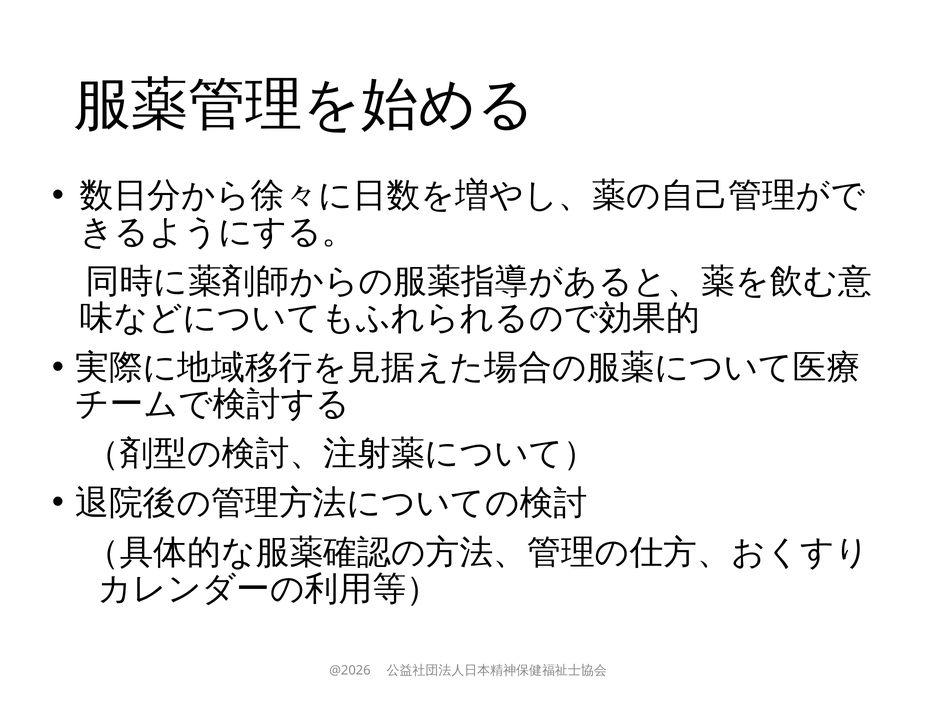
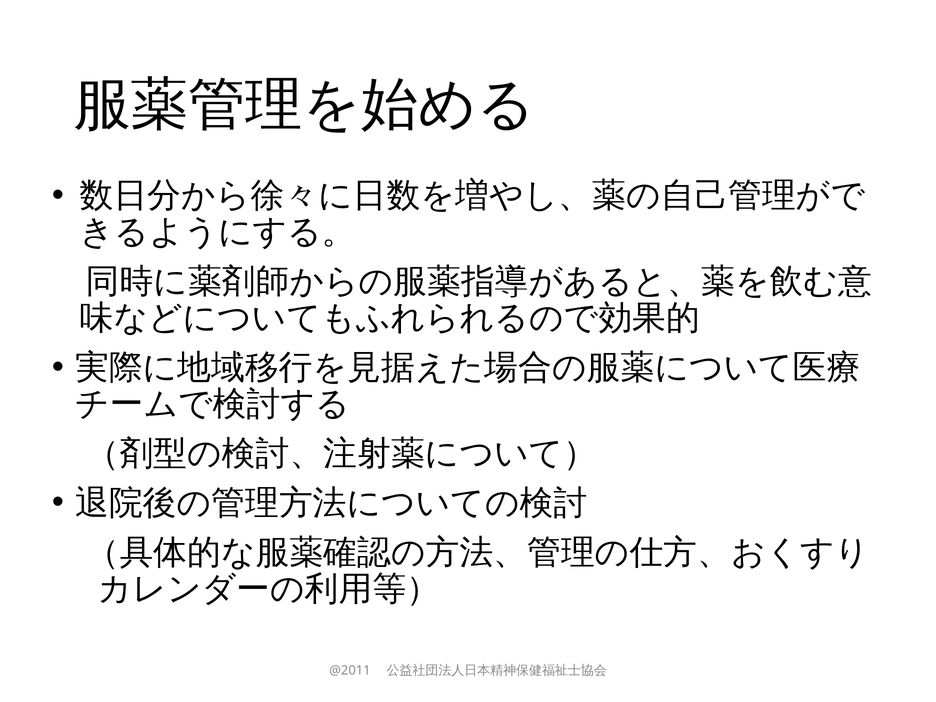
@2026: @2026 -> @2011 (350, 670)
